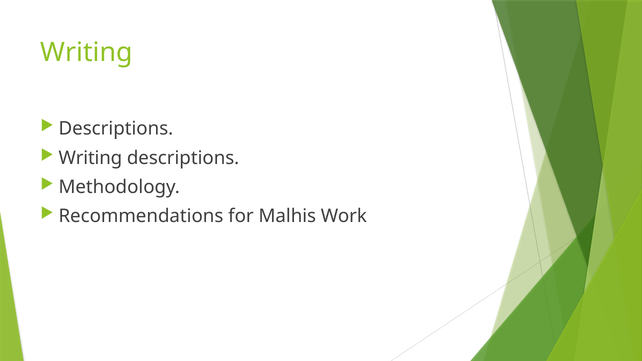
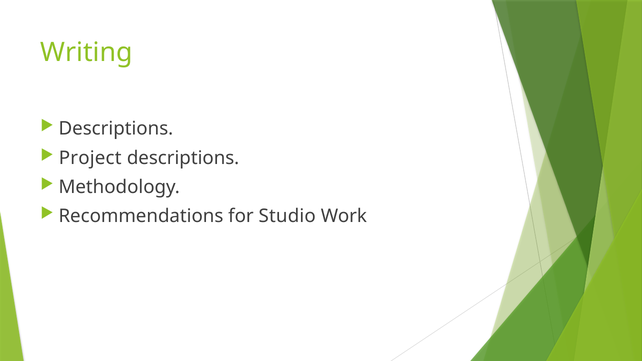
Writing: Writing -> Project (90, 158)
Malhis: Malhis -> Studio (287, 216)
